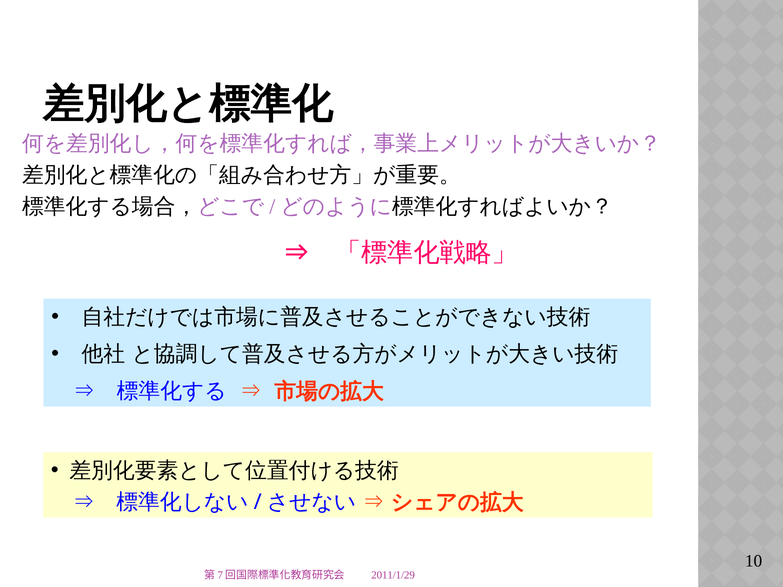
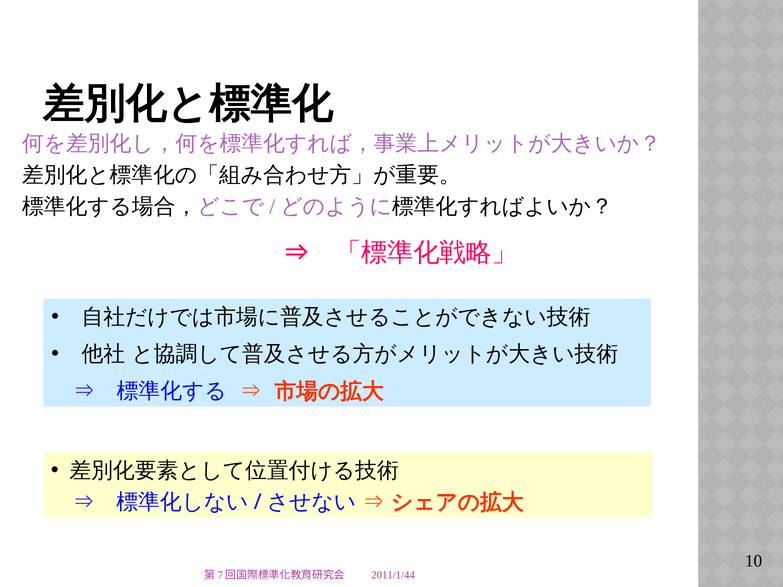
2011/1/29: 2011/1/29 -> 2011/1/44 (393, 575)
